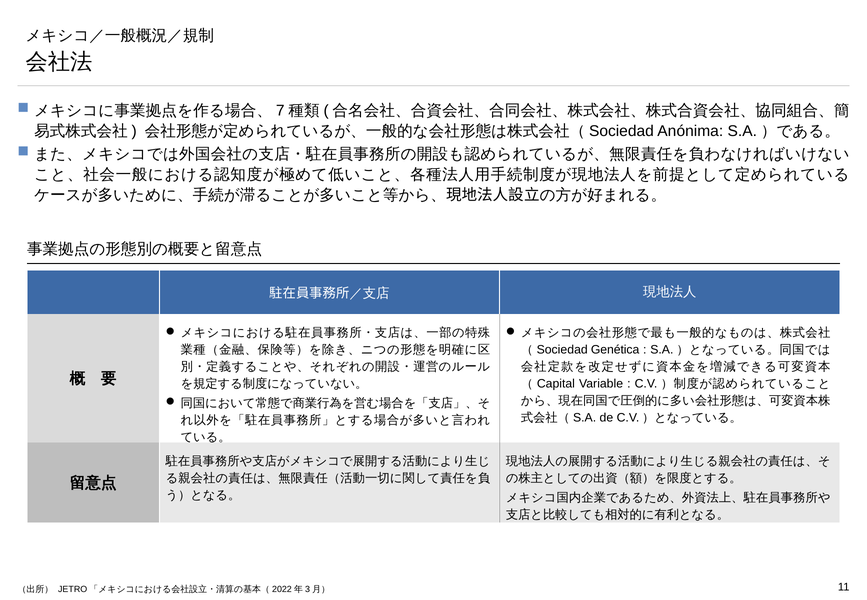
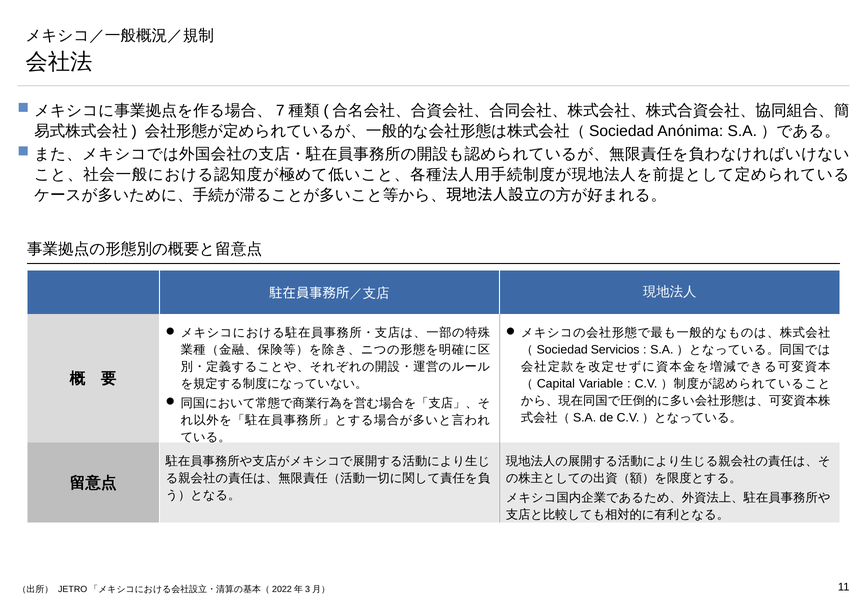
Genética: Genética -> Servicios (615, 350)
